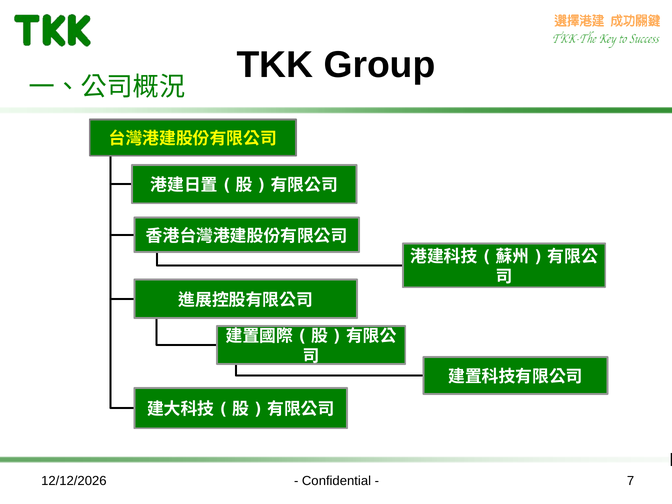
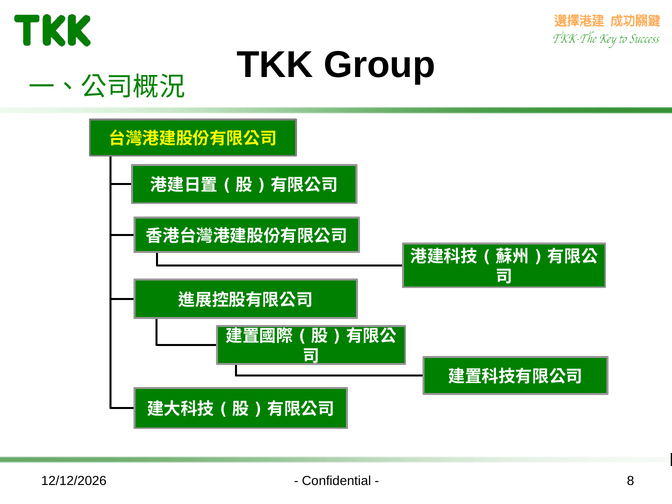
7: 7 -> 8 (631, 481)
